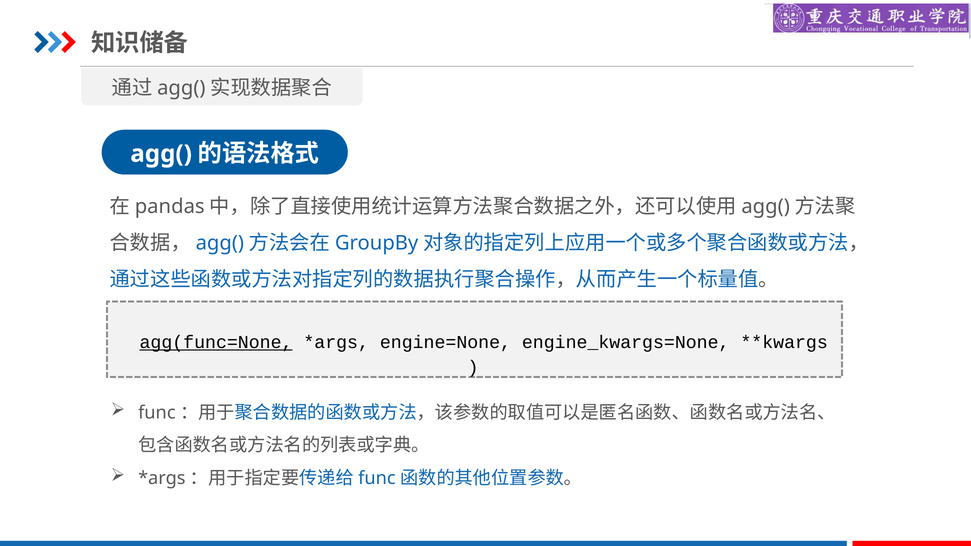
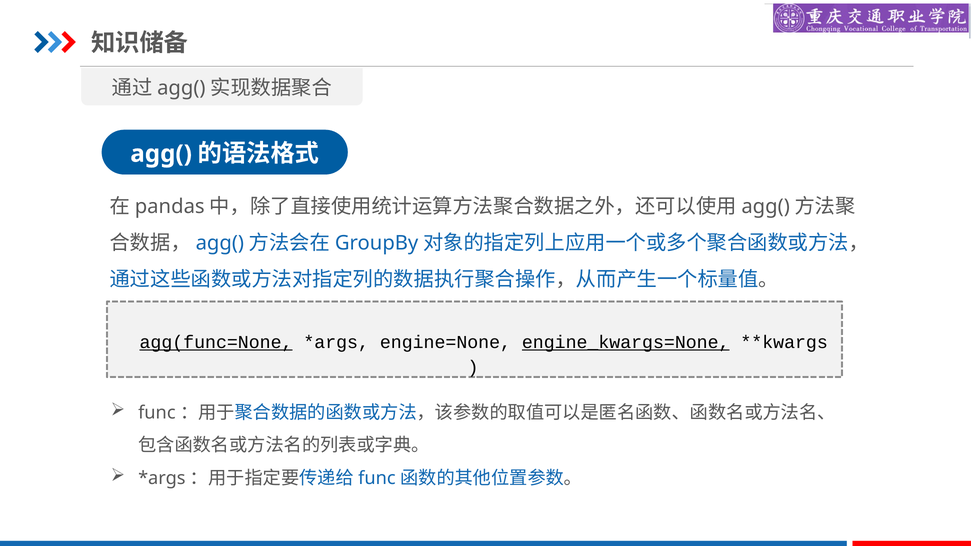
engine_kwargs=None underline: none -> present (626, 342)
